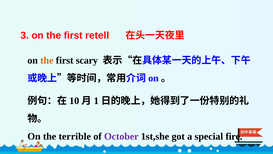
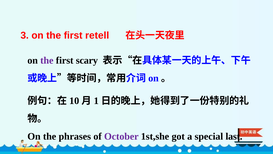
the colour: orange -> purple (47, 60)
terrible: terrible -> phrases (75, 136)
fire: fire -> last (234, 136)
